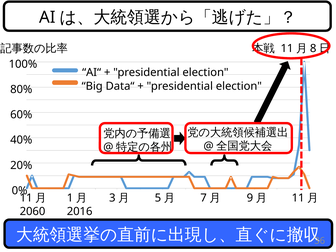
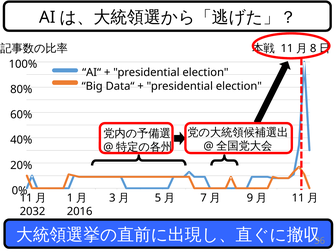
2060: 2060 -> 2032 (33, 211)
